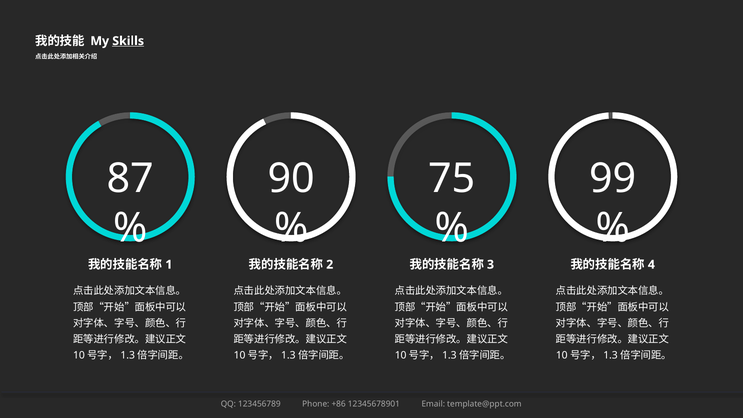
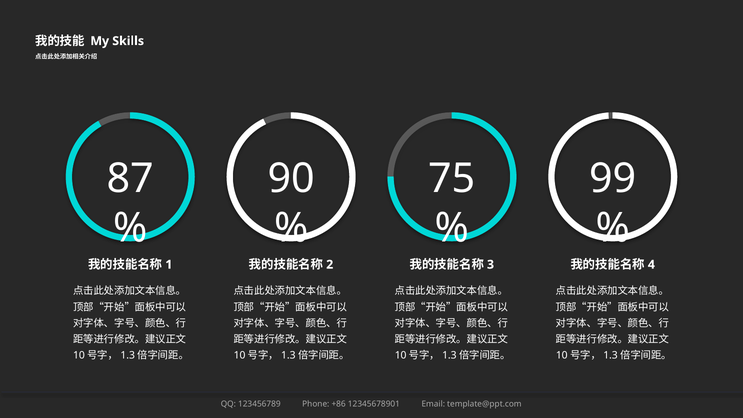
Skills underline: present -> none (128, 41)
